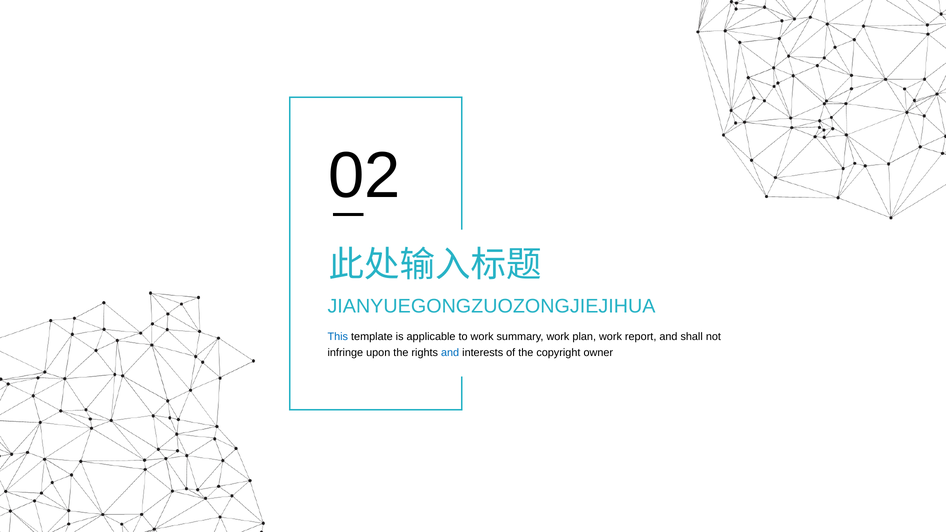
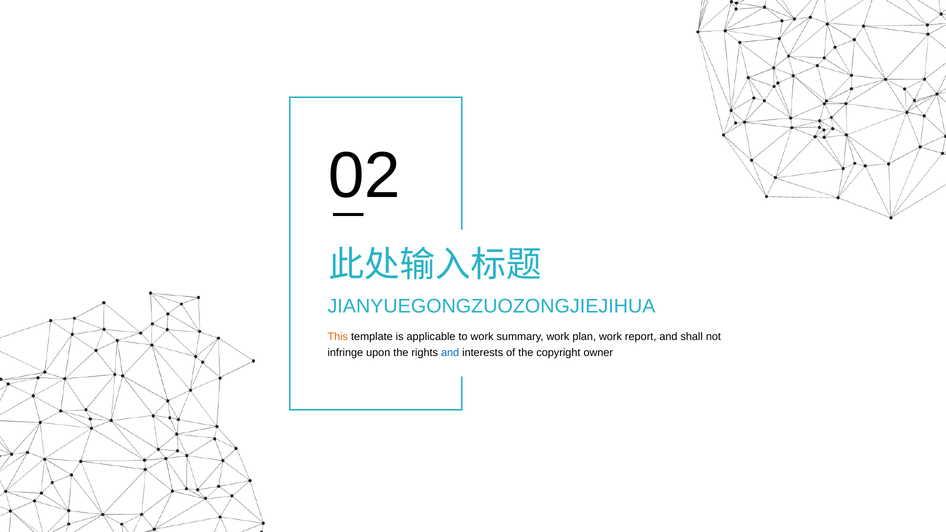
This colour: blue -> orange (338, 337)
